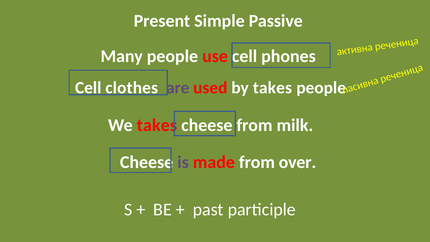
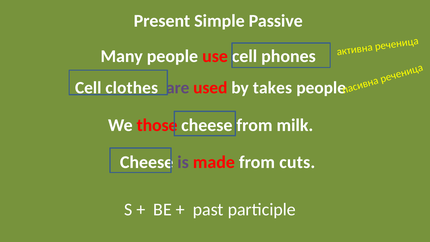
We takes: takes -> those (157, 125)
over: over -> cuts (297, 162)
